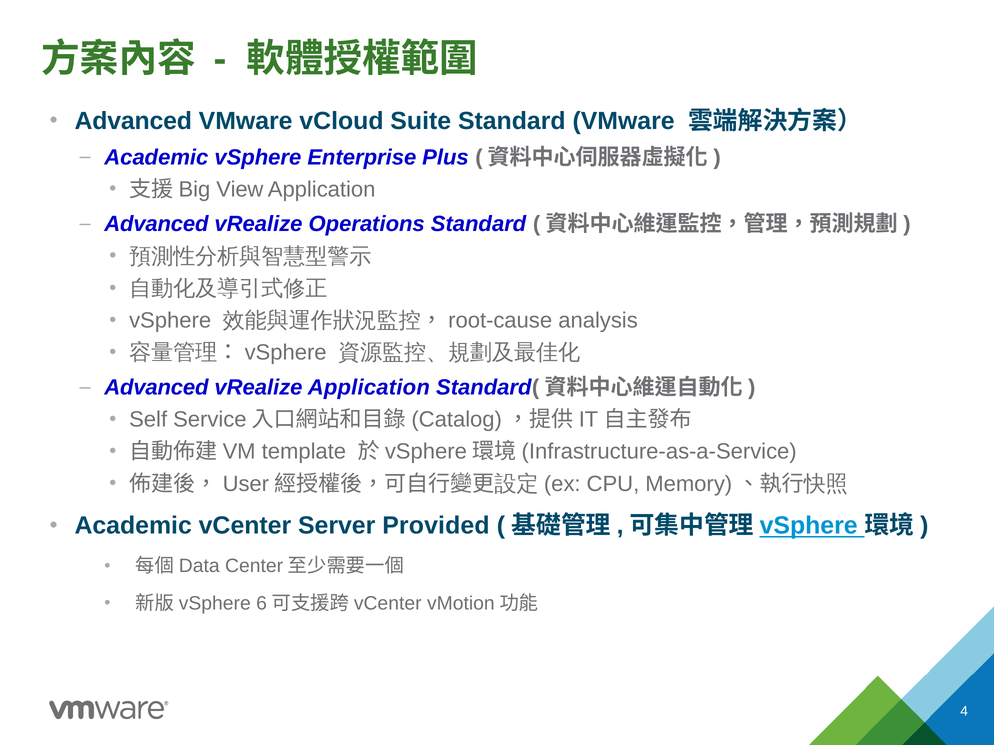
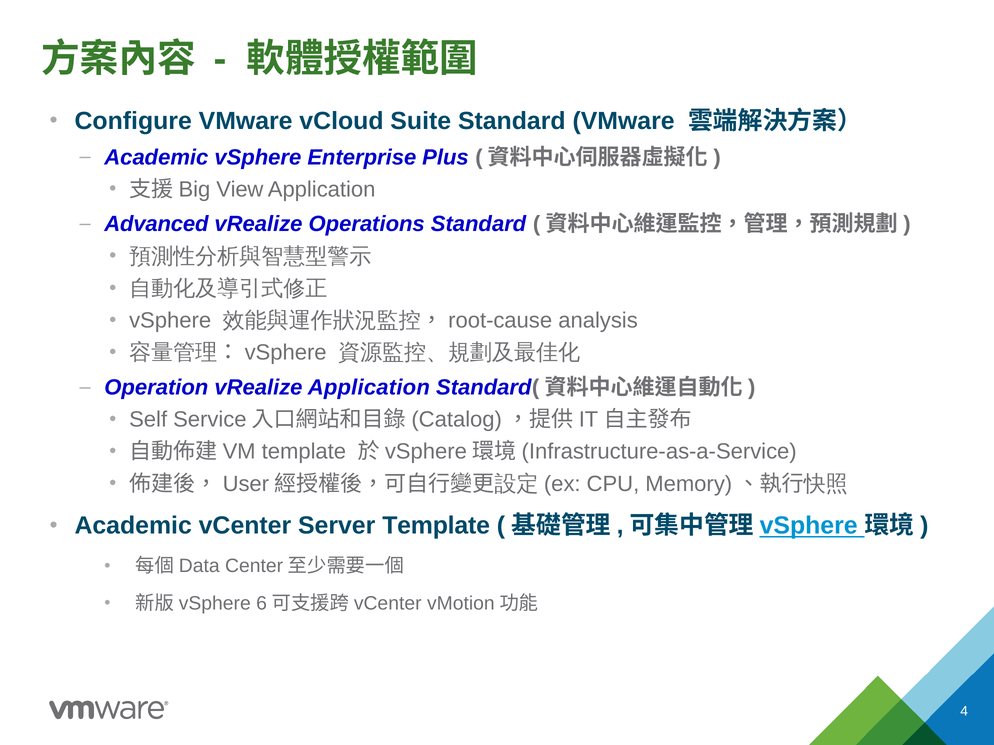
Advanced: Advanced -> Configure (133, 121)
Advanced: Advanced -> Operation (156, 388)
Server Provided: Provided -> Template (436, 526)
